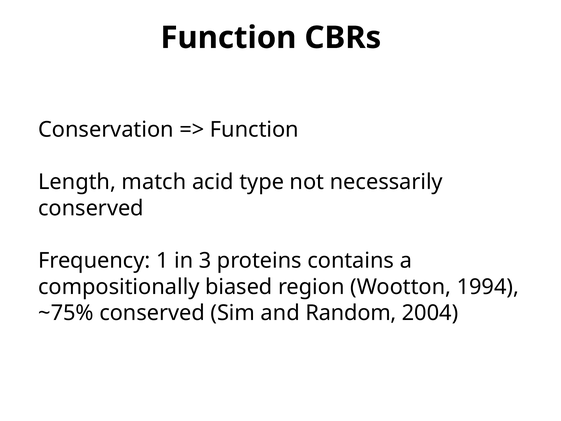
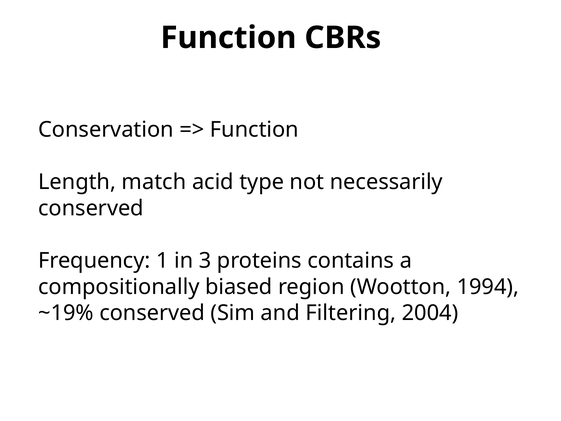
~75%: ~75% -> ~19% (66, 313)
Random: Random -> Filtering (351, 313)
